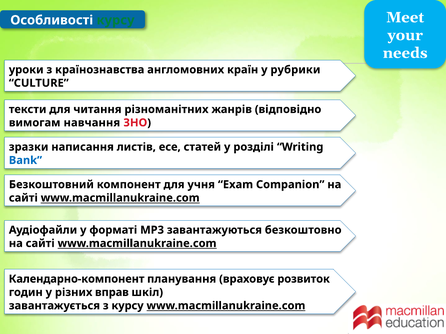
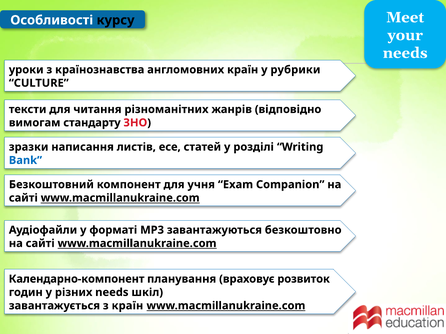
курсу colour: green -> black (116, 20)
навчання: навчання -> стандарту (92, 123)
різних вправ: вправ -> needs (112, 293)
з курсу: курсу -> країн (127, 306)
